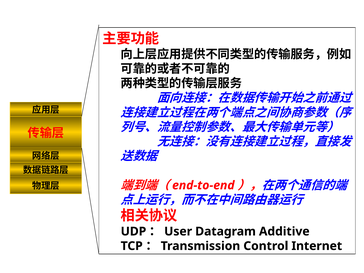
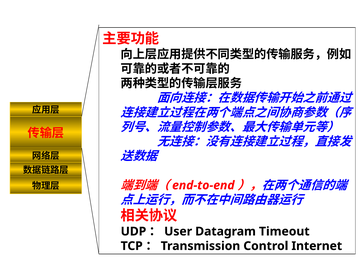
Additive: Additive -> Timeout (284, 231)
